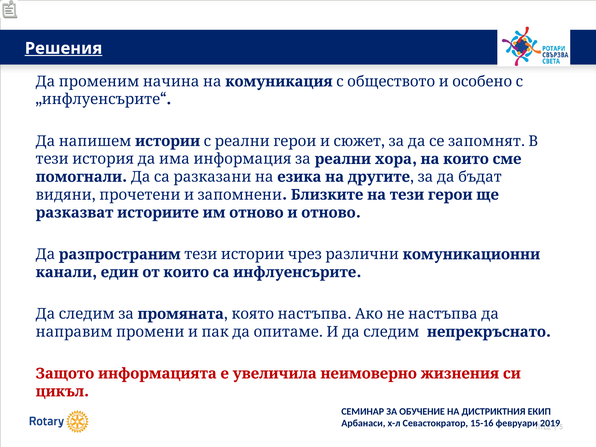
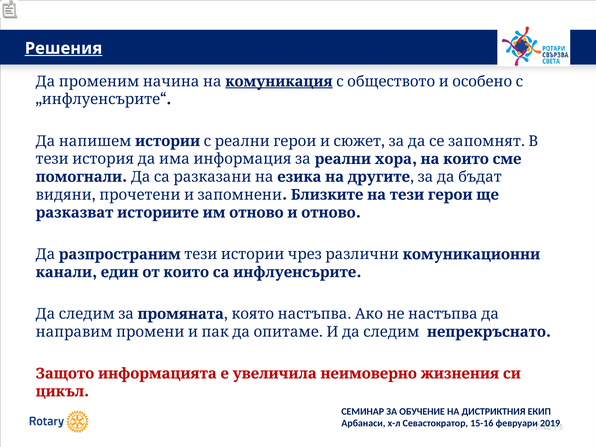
комуникация underline: none -> present (279, 82)
